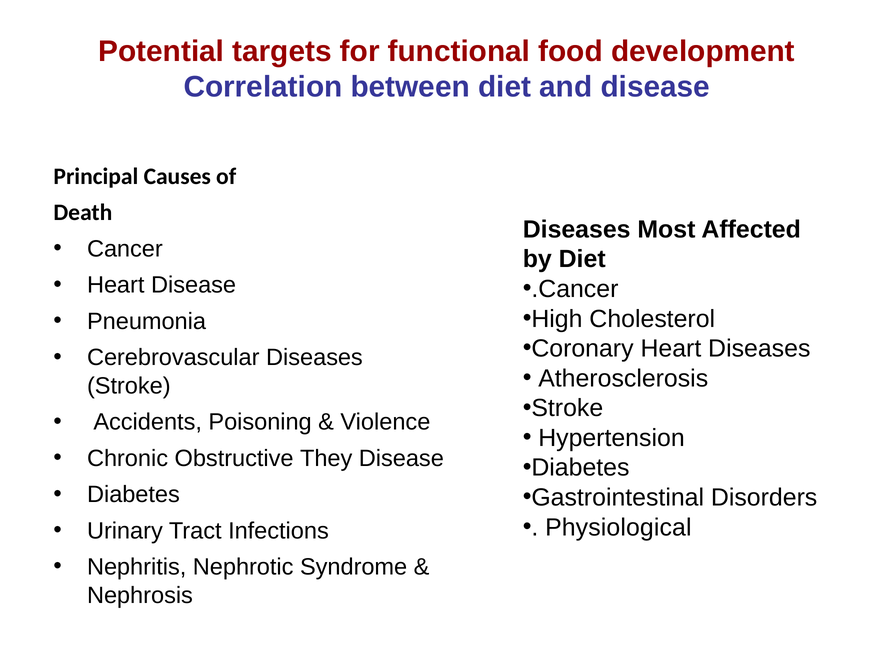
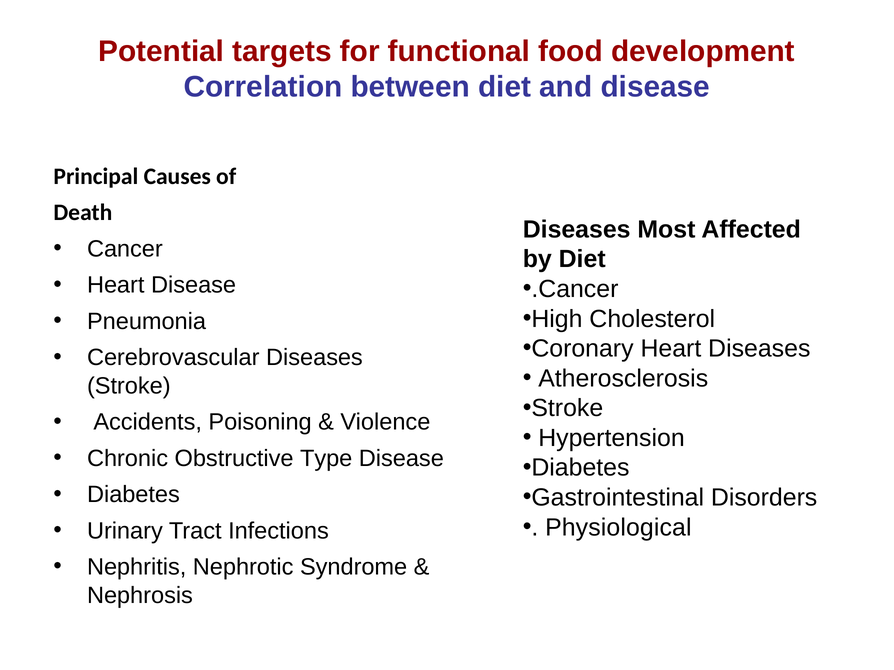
They: They -> Type (326, 459)
